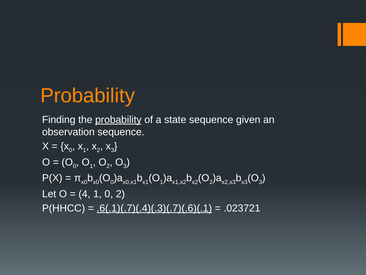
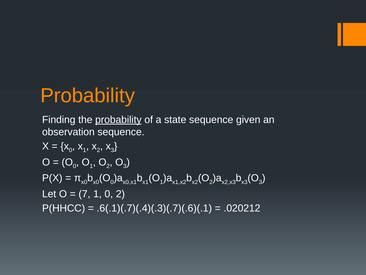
4: 4 -> 7 (84, 194)
.6(.1)(.7)(.4)(.3)(.7)(.6)(.1 underline: present -> none (154, 208)
.023721: .023721 -> .020212 (242, 208)
